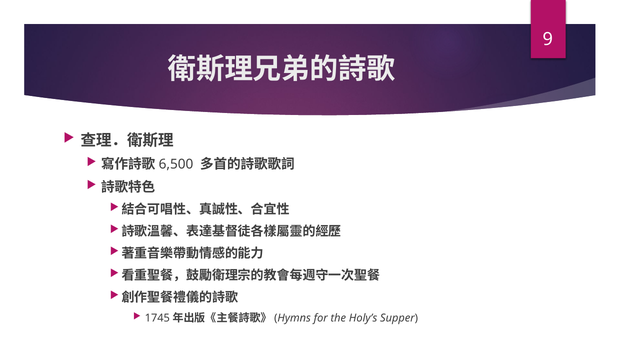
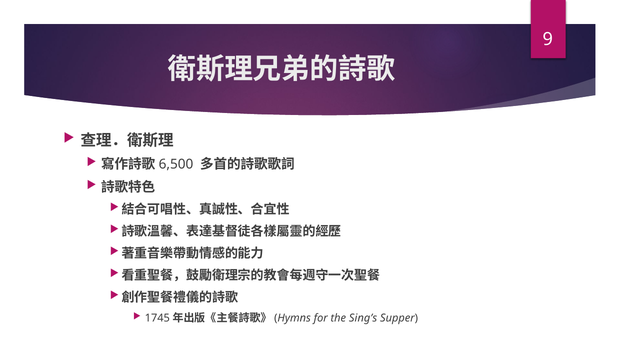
Holy’s: Holy’s -> Sing’s (363, 318)
